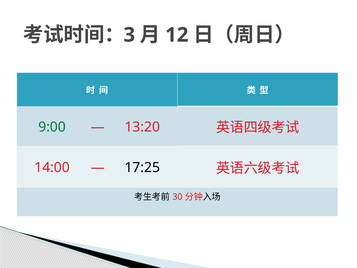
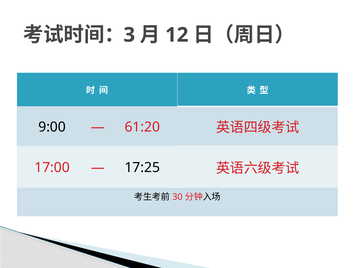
9:00 colour: green -> black (52, 127)
13:20: 13:20 -> 61:20 (142, 127)
14:00: 14:00 -> 17:00 (52, 167)
